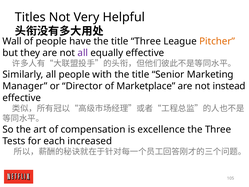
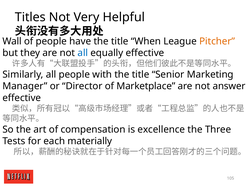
title Three: Three -> When (146, 41)
all colour: purple -> blue (83, 53)
instead: instead -> answer (229, 86)
increased: increased -> materially (90, 141)
